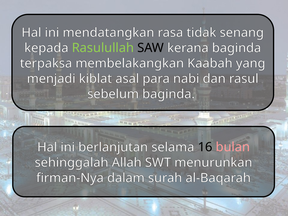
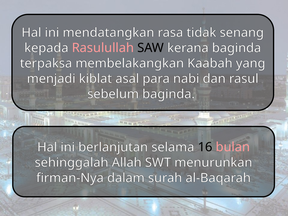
Rasulullah colour: light green -> pink (103, 48)
